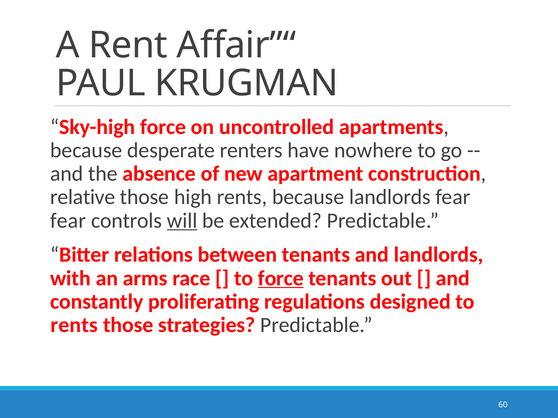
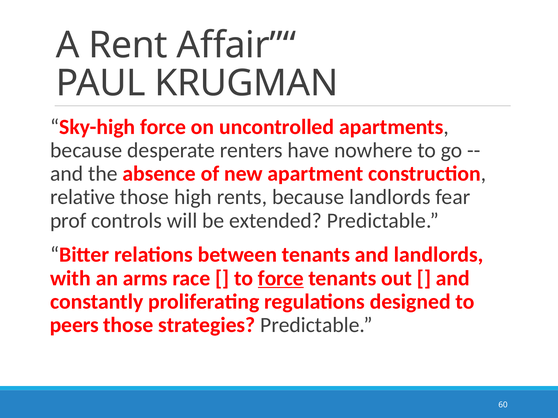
fear: fear -> prof (68, 221)
will underline: present -> none (182, 221)
rents: rents -> peers (74, 325)
